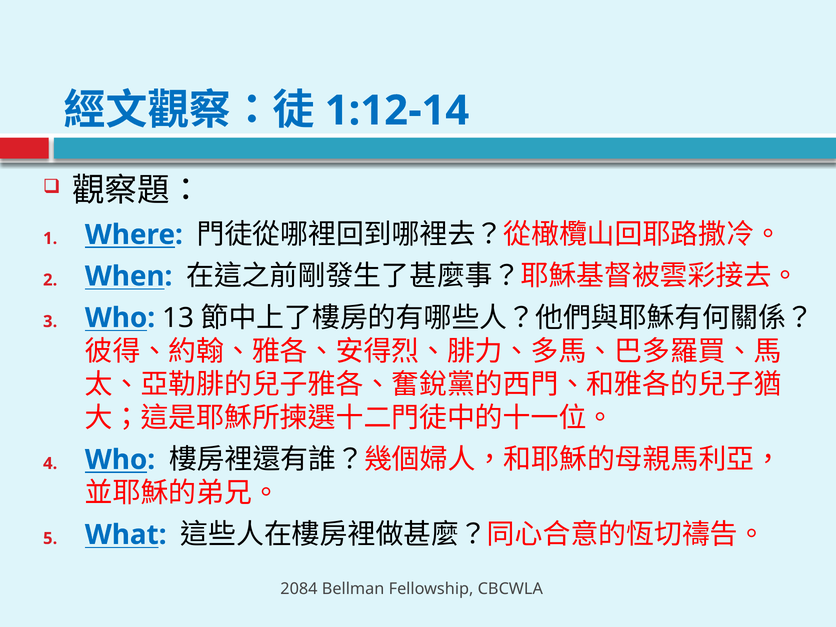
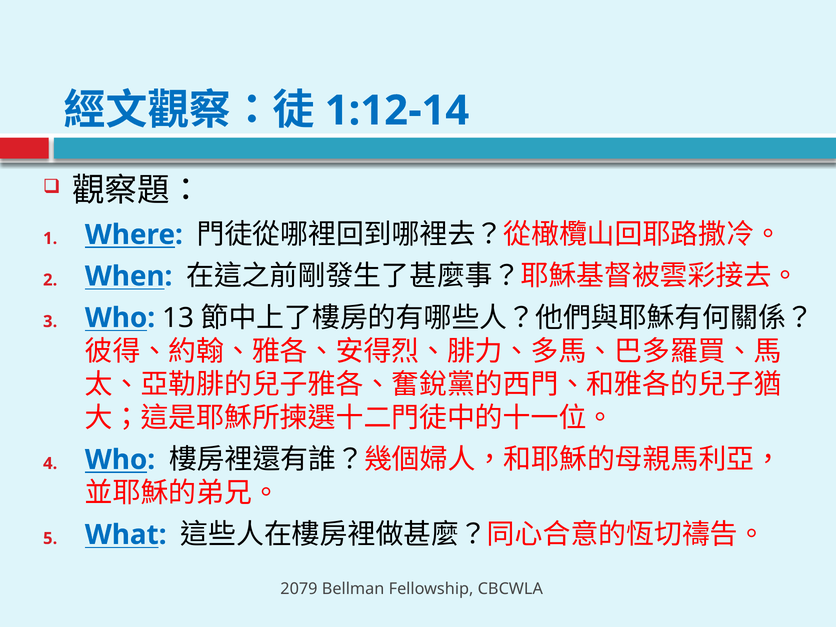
2084: 2084 -> 2079 (299, 589)
